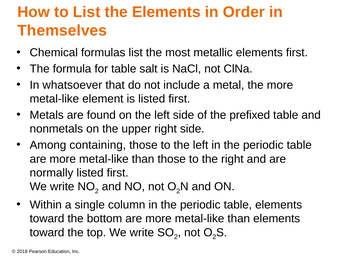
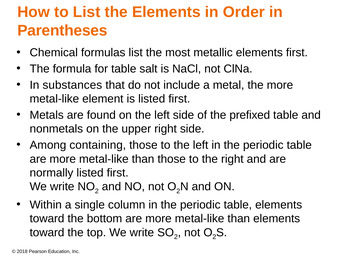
Themselves: Themselves -> Parentheses (62, 31)
whatsoever: whatsoever -> substances (72, 85)
